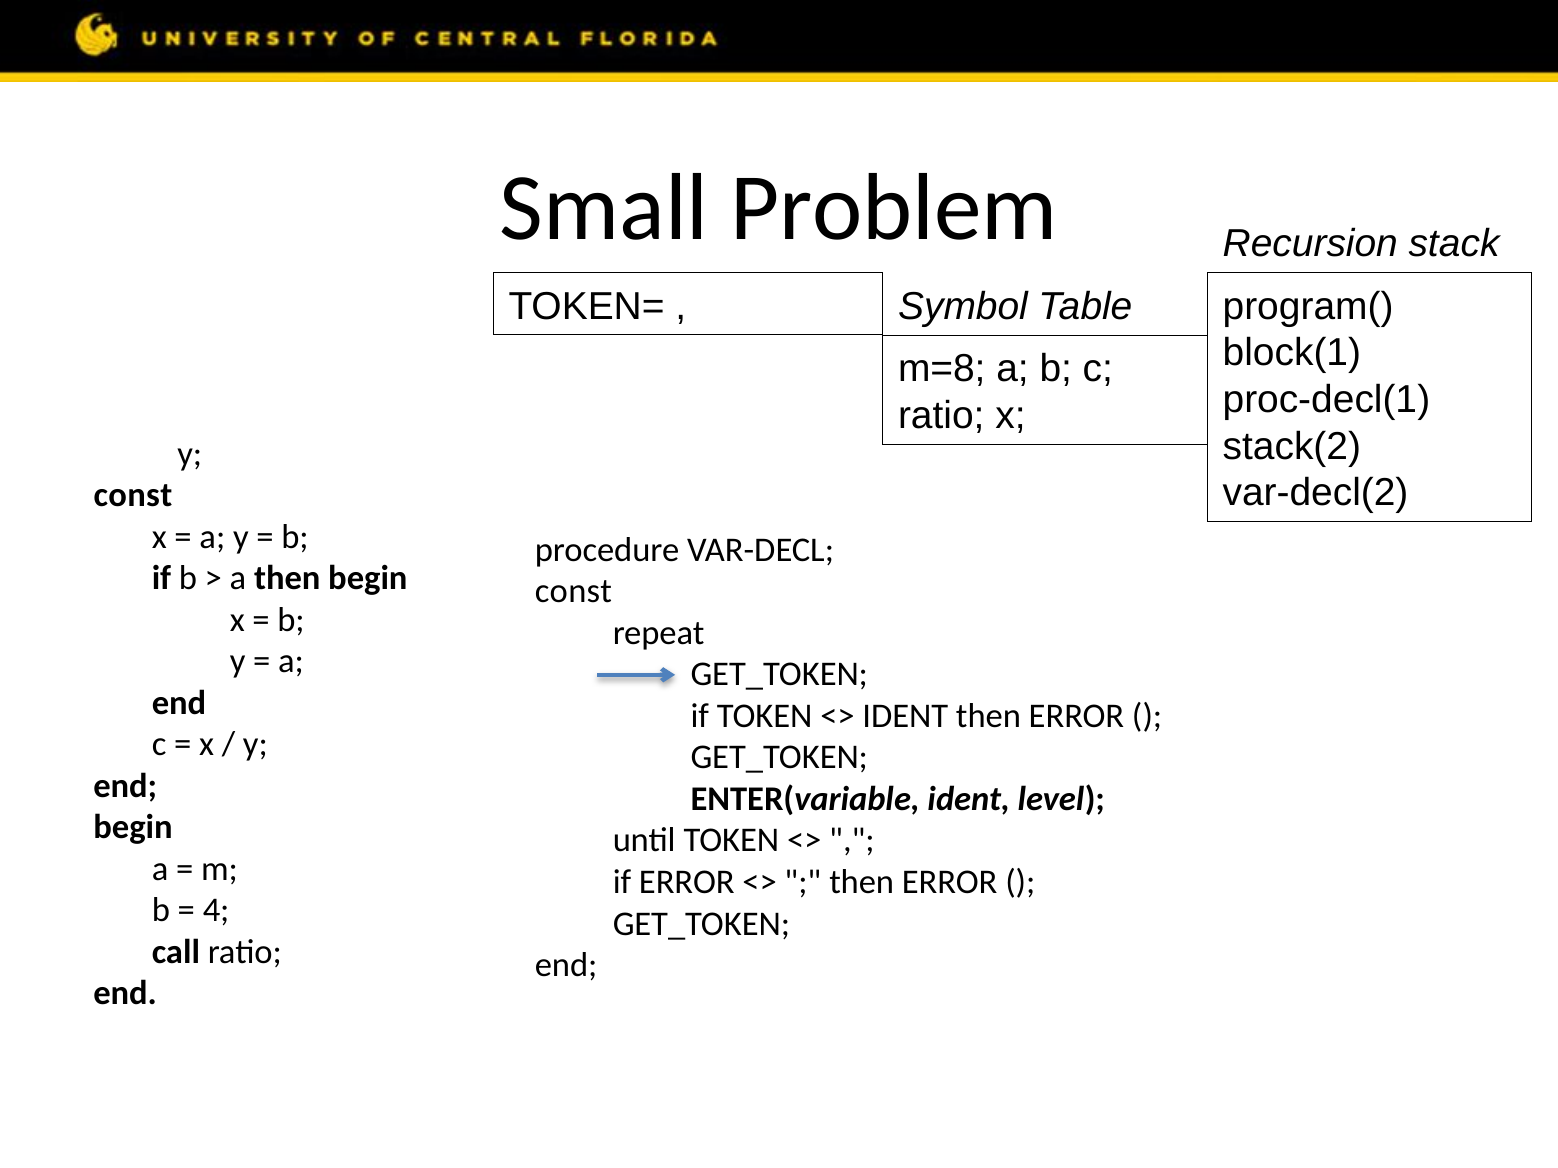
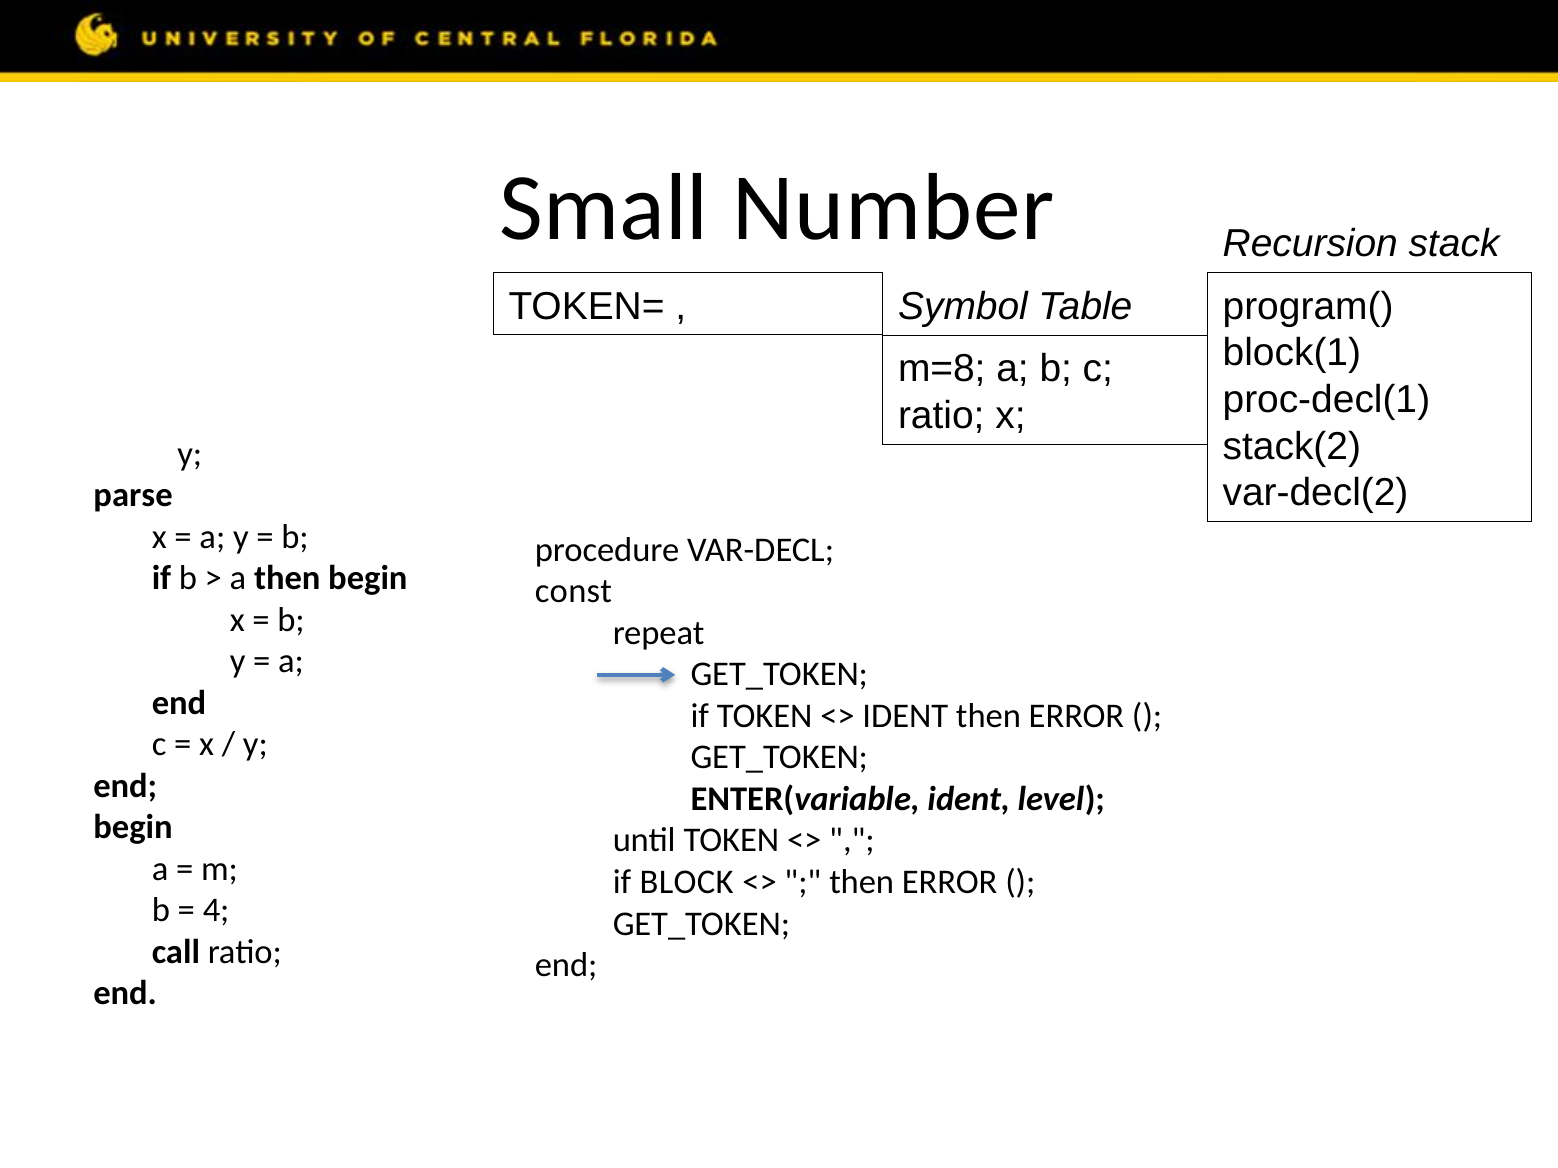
Problem: Problem -> Number (893, 208)
const: const -> parse (133, 496)
if ERROR: ERROR -> BLOCK (687, 882)
